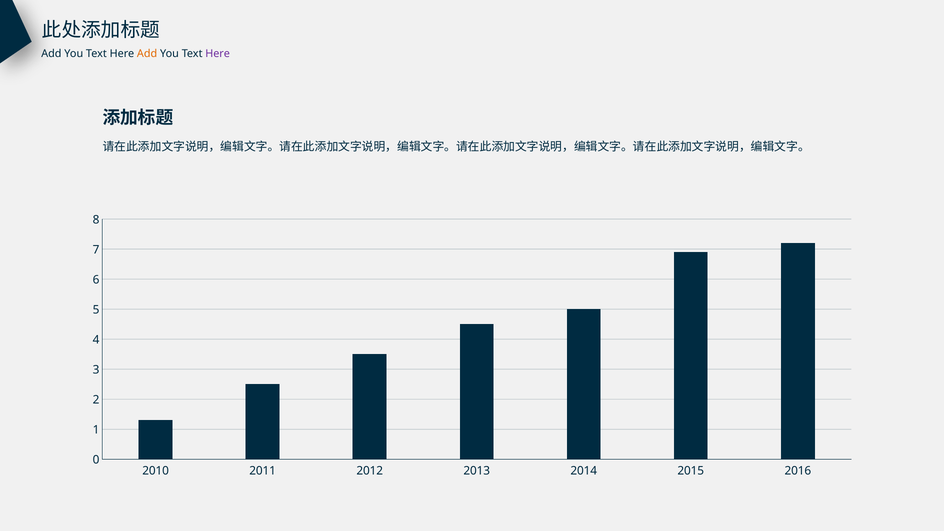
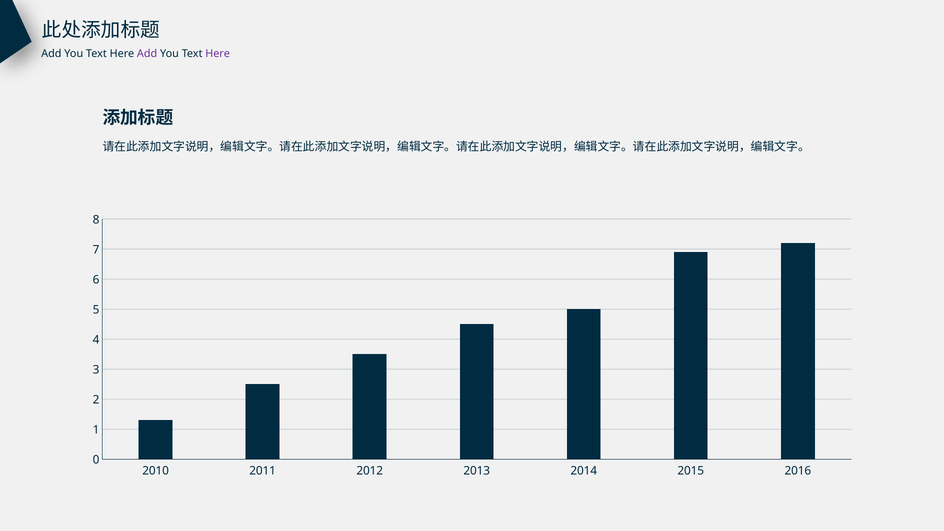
Add colour: orange -> purple (147, 54)
